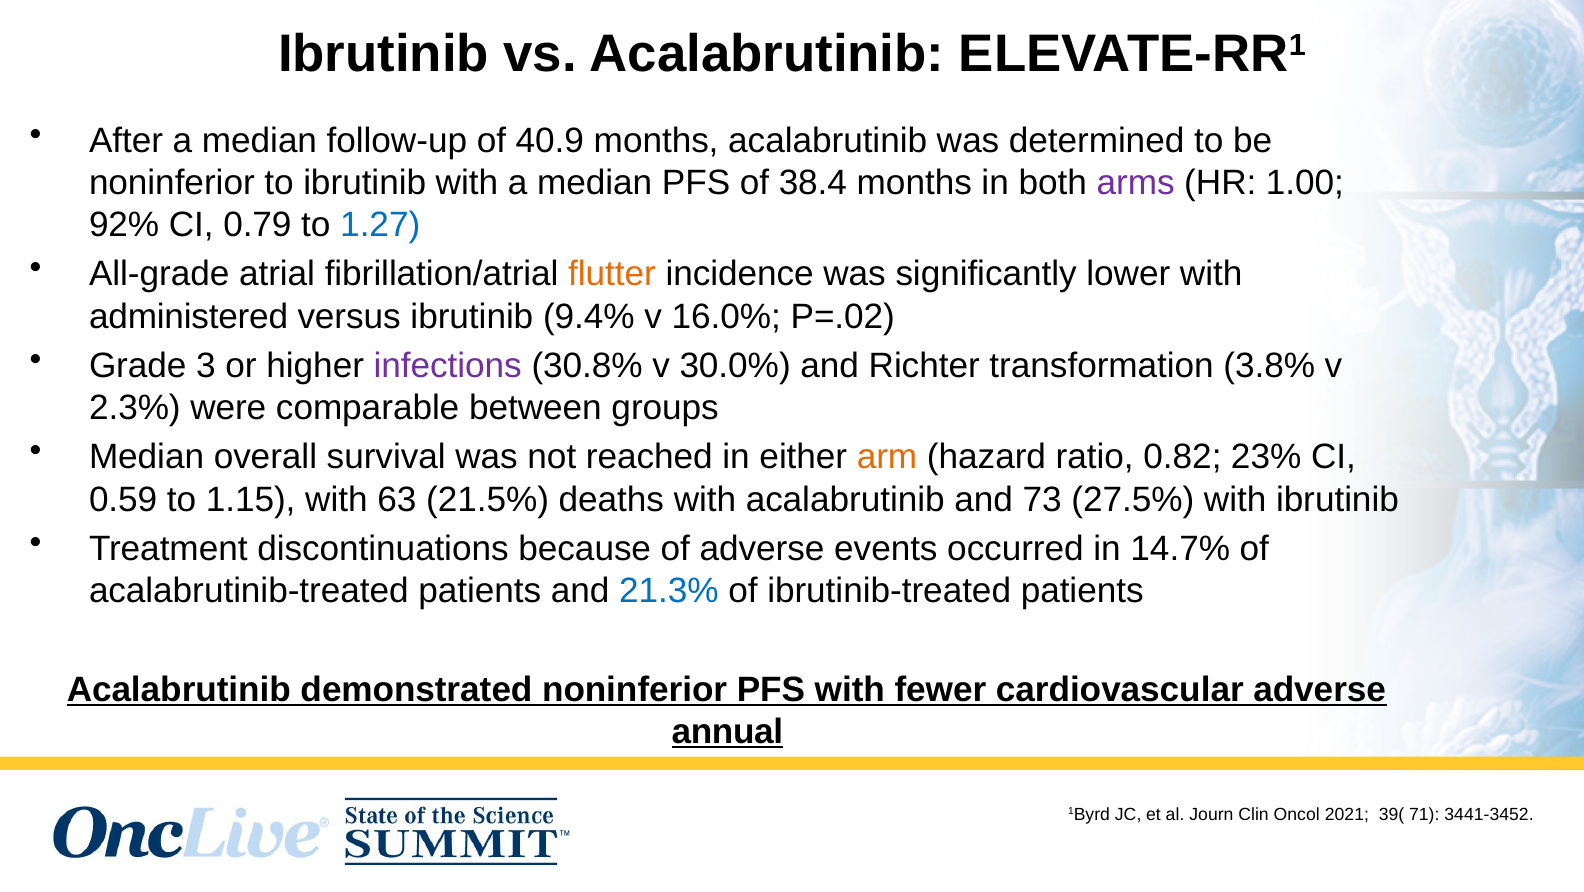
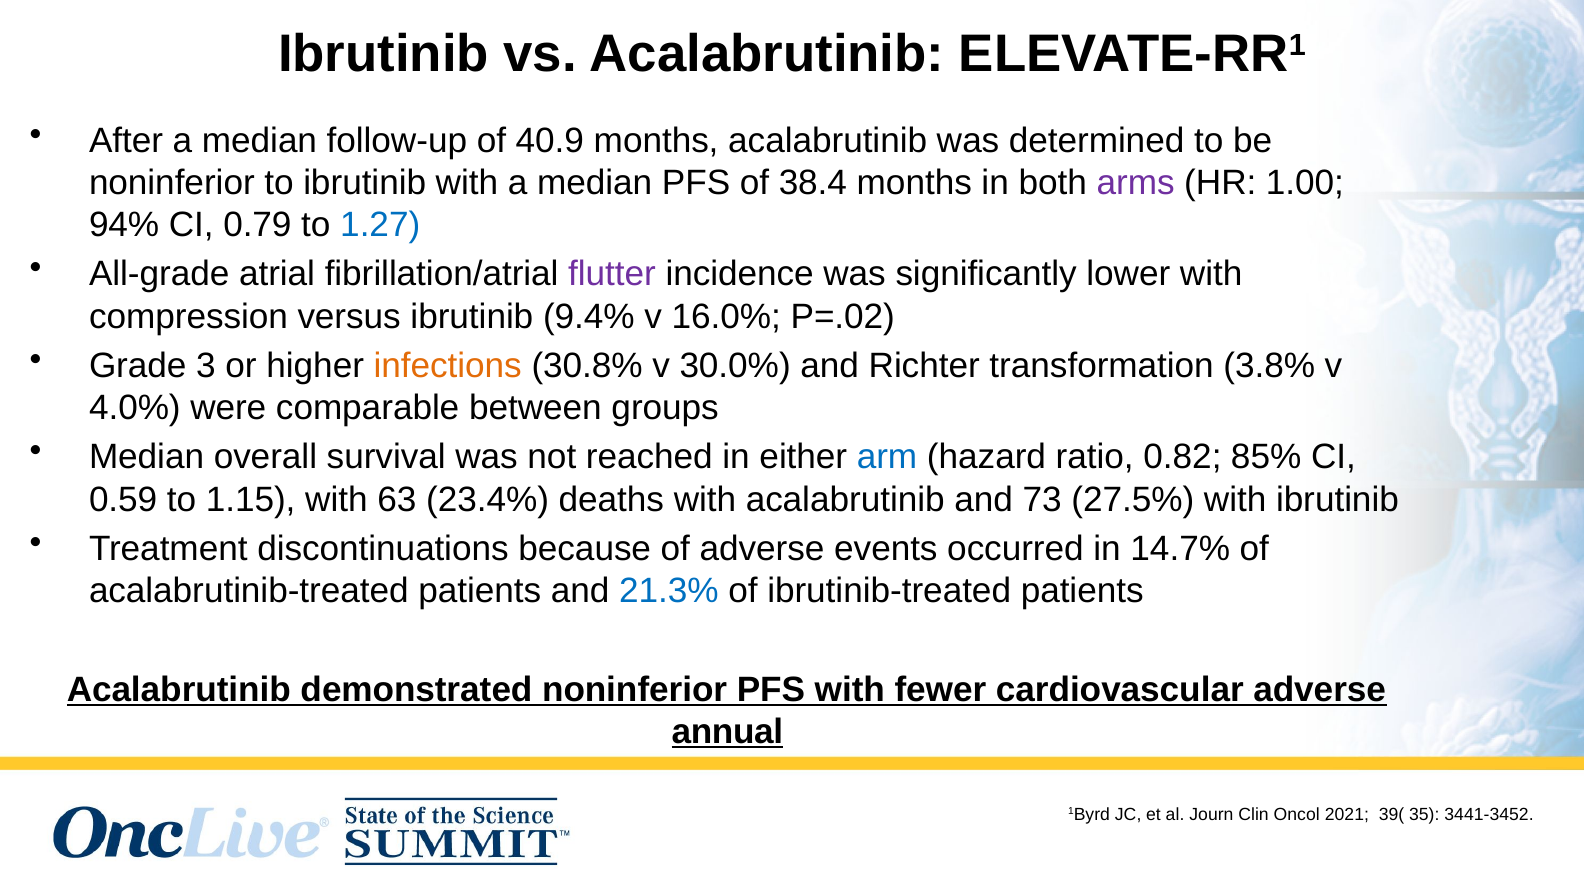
92%: 92% -> 94% (124, 225)
flutter colour: orange -> purple (612, 274)
administered: administered -> compression (188, 316)
infections colour: purple -> orange (448, 366)
2.3%: 2.3% -> 4.0% (135, 408)
arm colour: orange -> blue (887, 457)
23%: 23% -> 85% (1266, 457)
21.5%: 21.5% -> 23.4% (488, 499)
71: 71 -> 35 (1424, 814)
